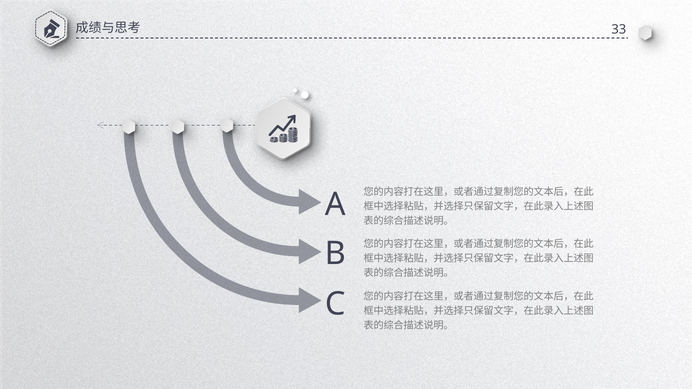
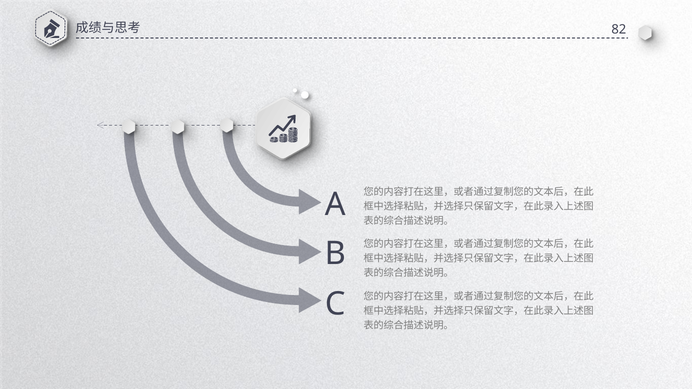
33: 33 -> 82 (619, 30)
